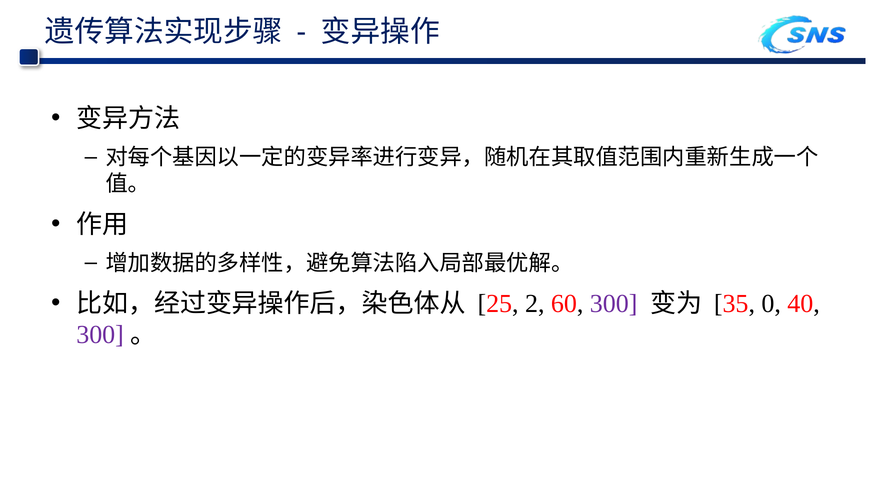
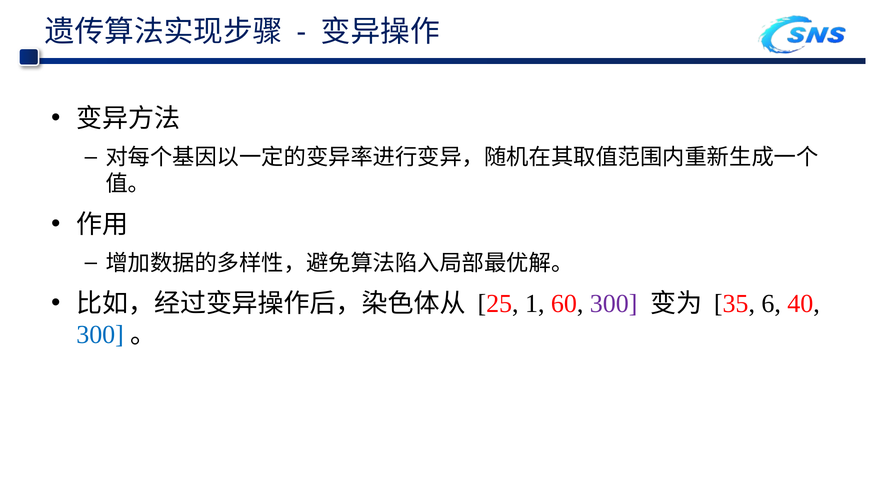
2: 2 -> 1 (535, 304)
0: 0 -> 6 (771, 304)
300 colour: purple -> blue (100, 335)
